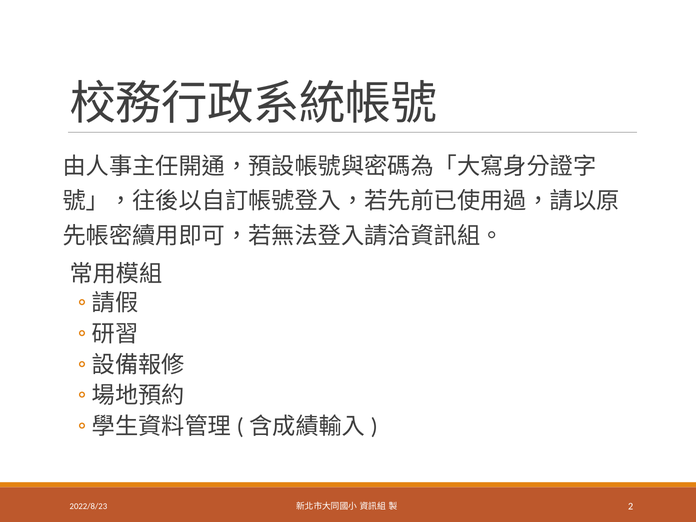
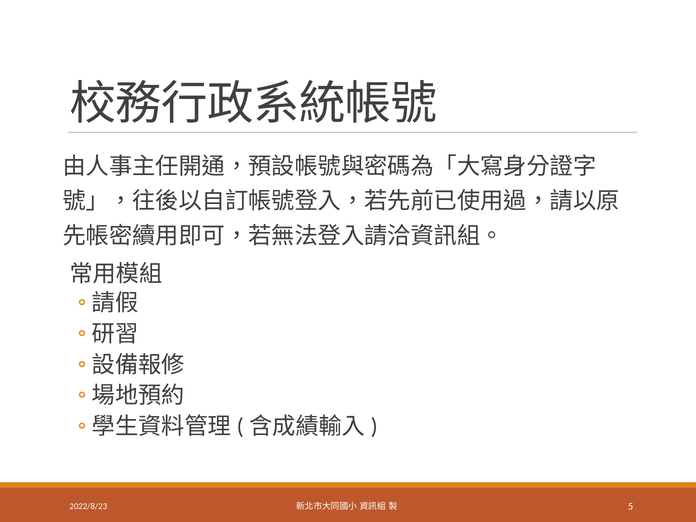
2: 2 -> 5 (631, 506)
